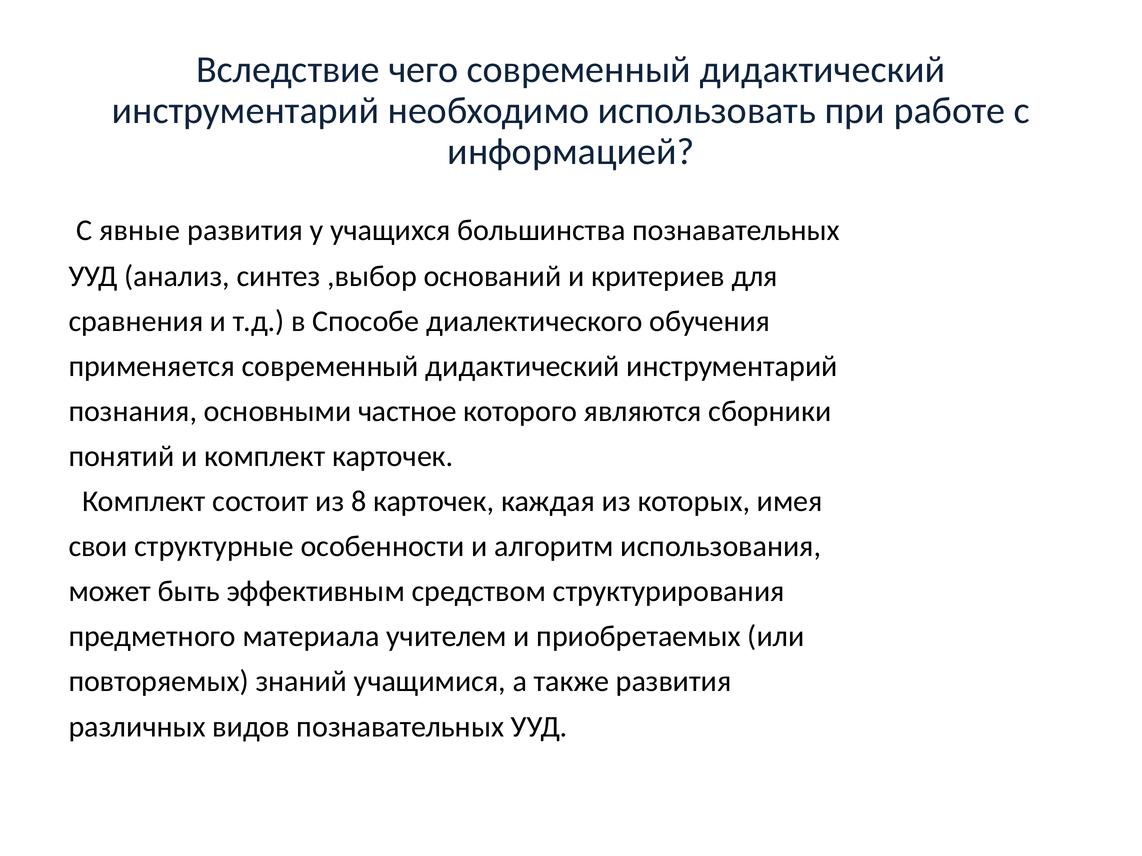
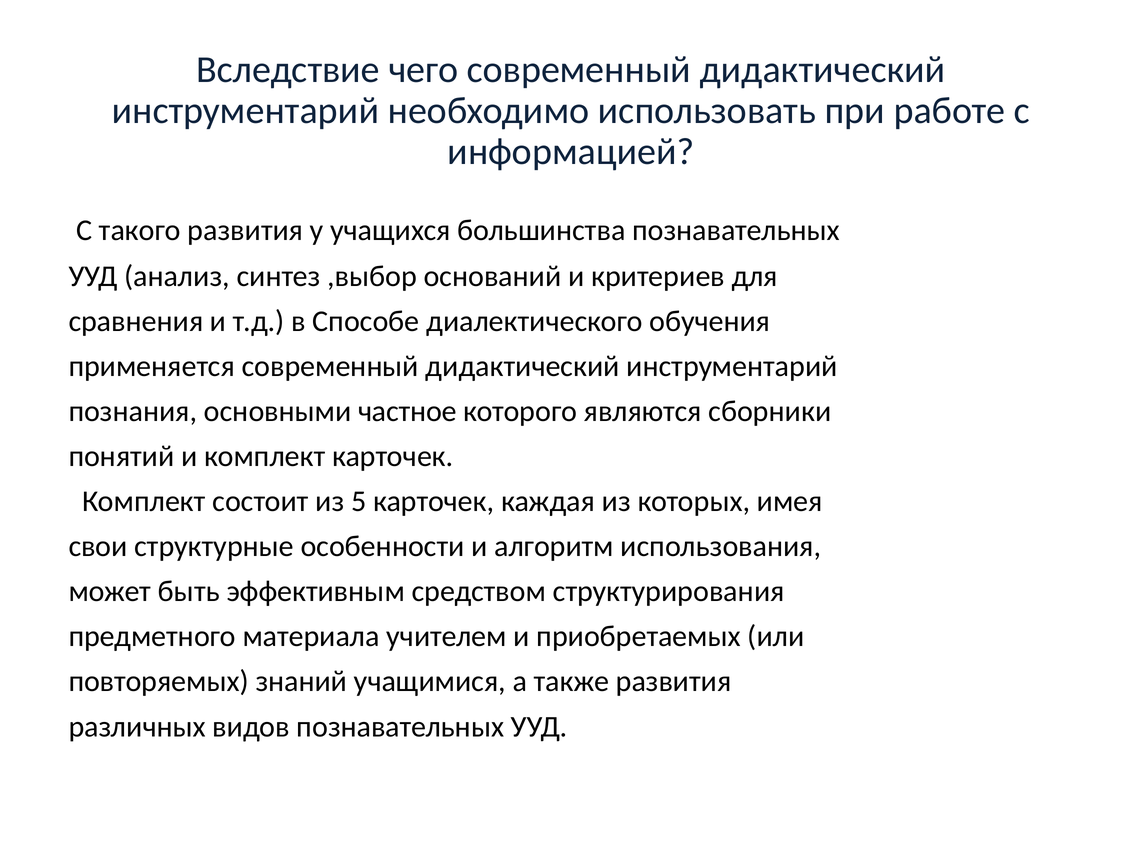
явные: явные -> такого (140, 231)
8: 8 -> 5 (359, 502)
